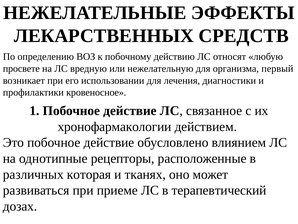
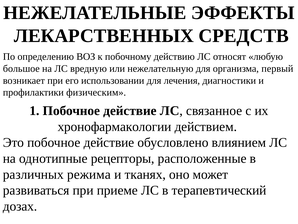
просвете: просвете -> большое (21, 68)
кровеносное: кровеносное -> физическим (96, 92)
которая: которая -> режима (89, 174)
